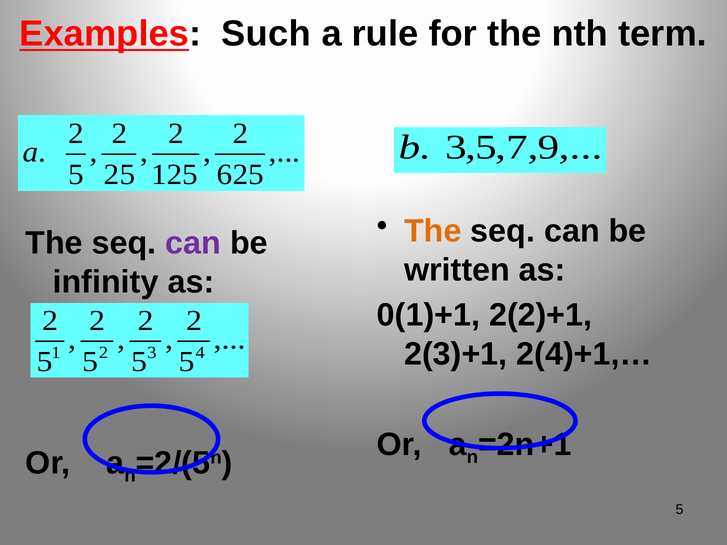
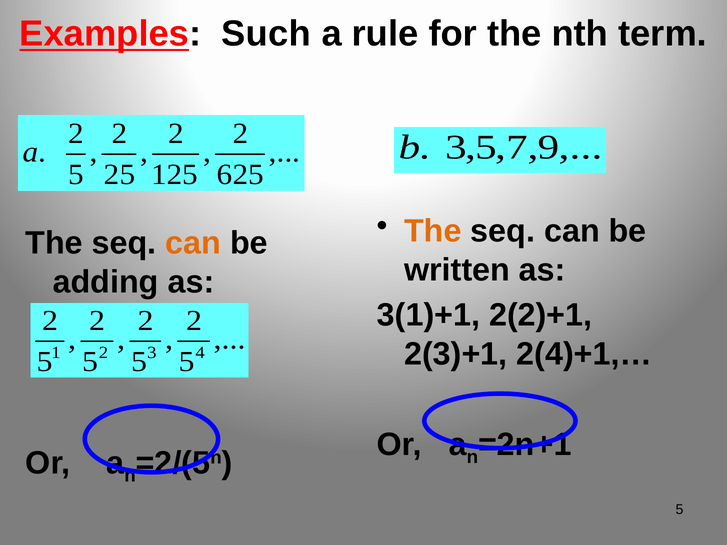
can colour: purple -> orange (193, 243)
infinity: infinity -> adding (106, 282)
0(1)+1: 0(1)+1 -> 3(1)+1 (428, 315)
